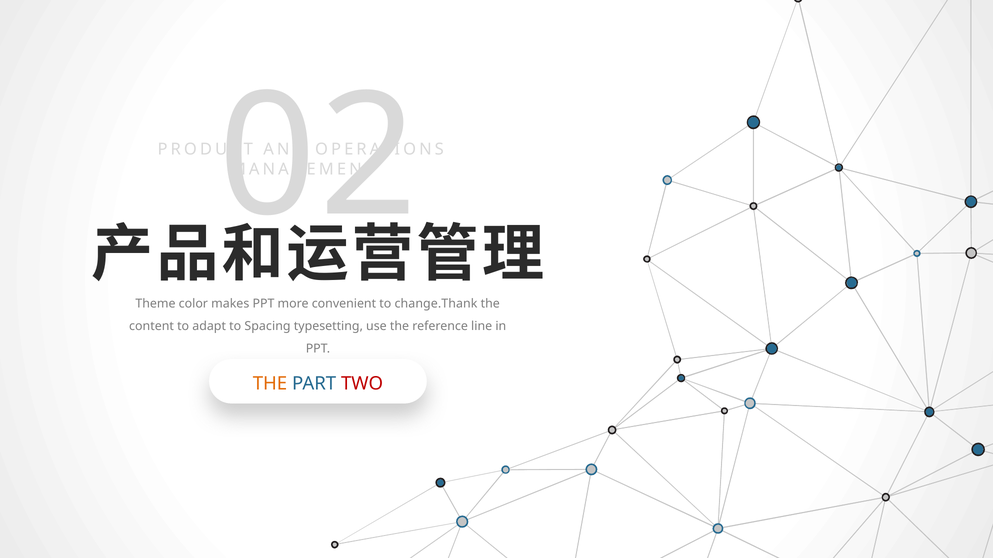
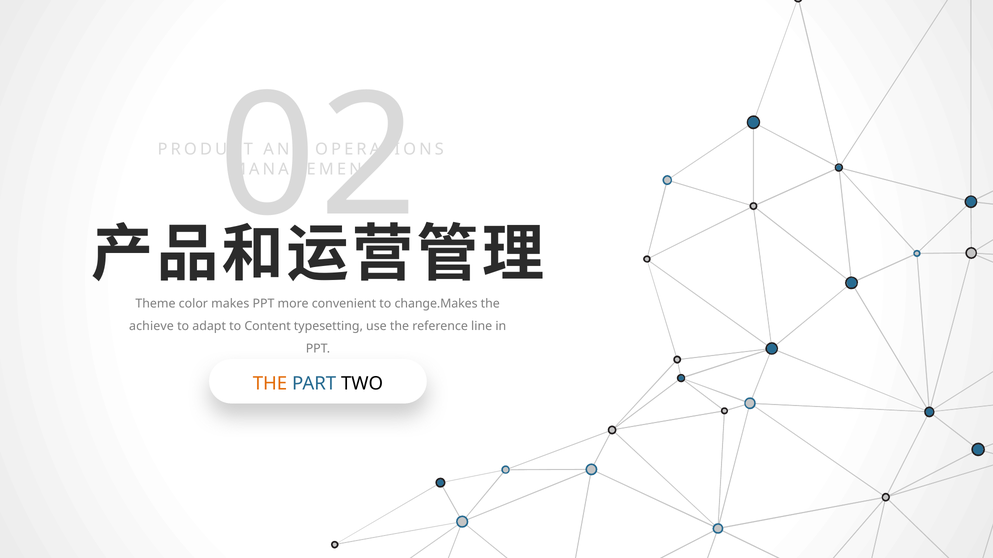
change.Thank: change.Thank -> change.Makes (436, 304)
content: content -> achieve (151, 326)
Spacing: Spacing -> Content (268, 326)
TWO colour: red -> black (362, 384)
